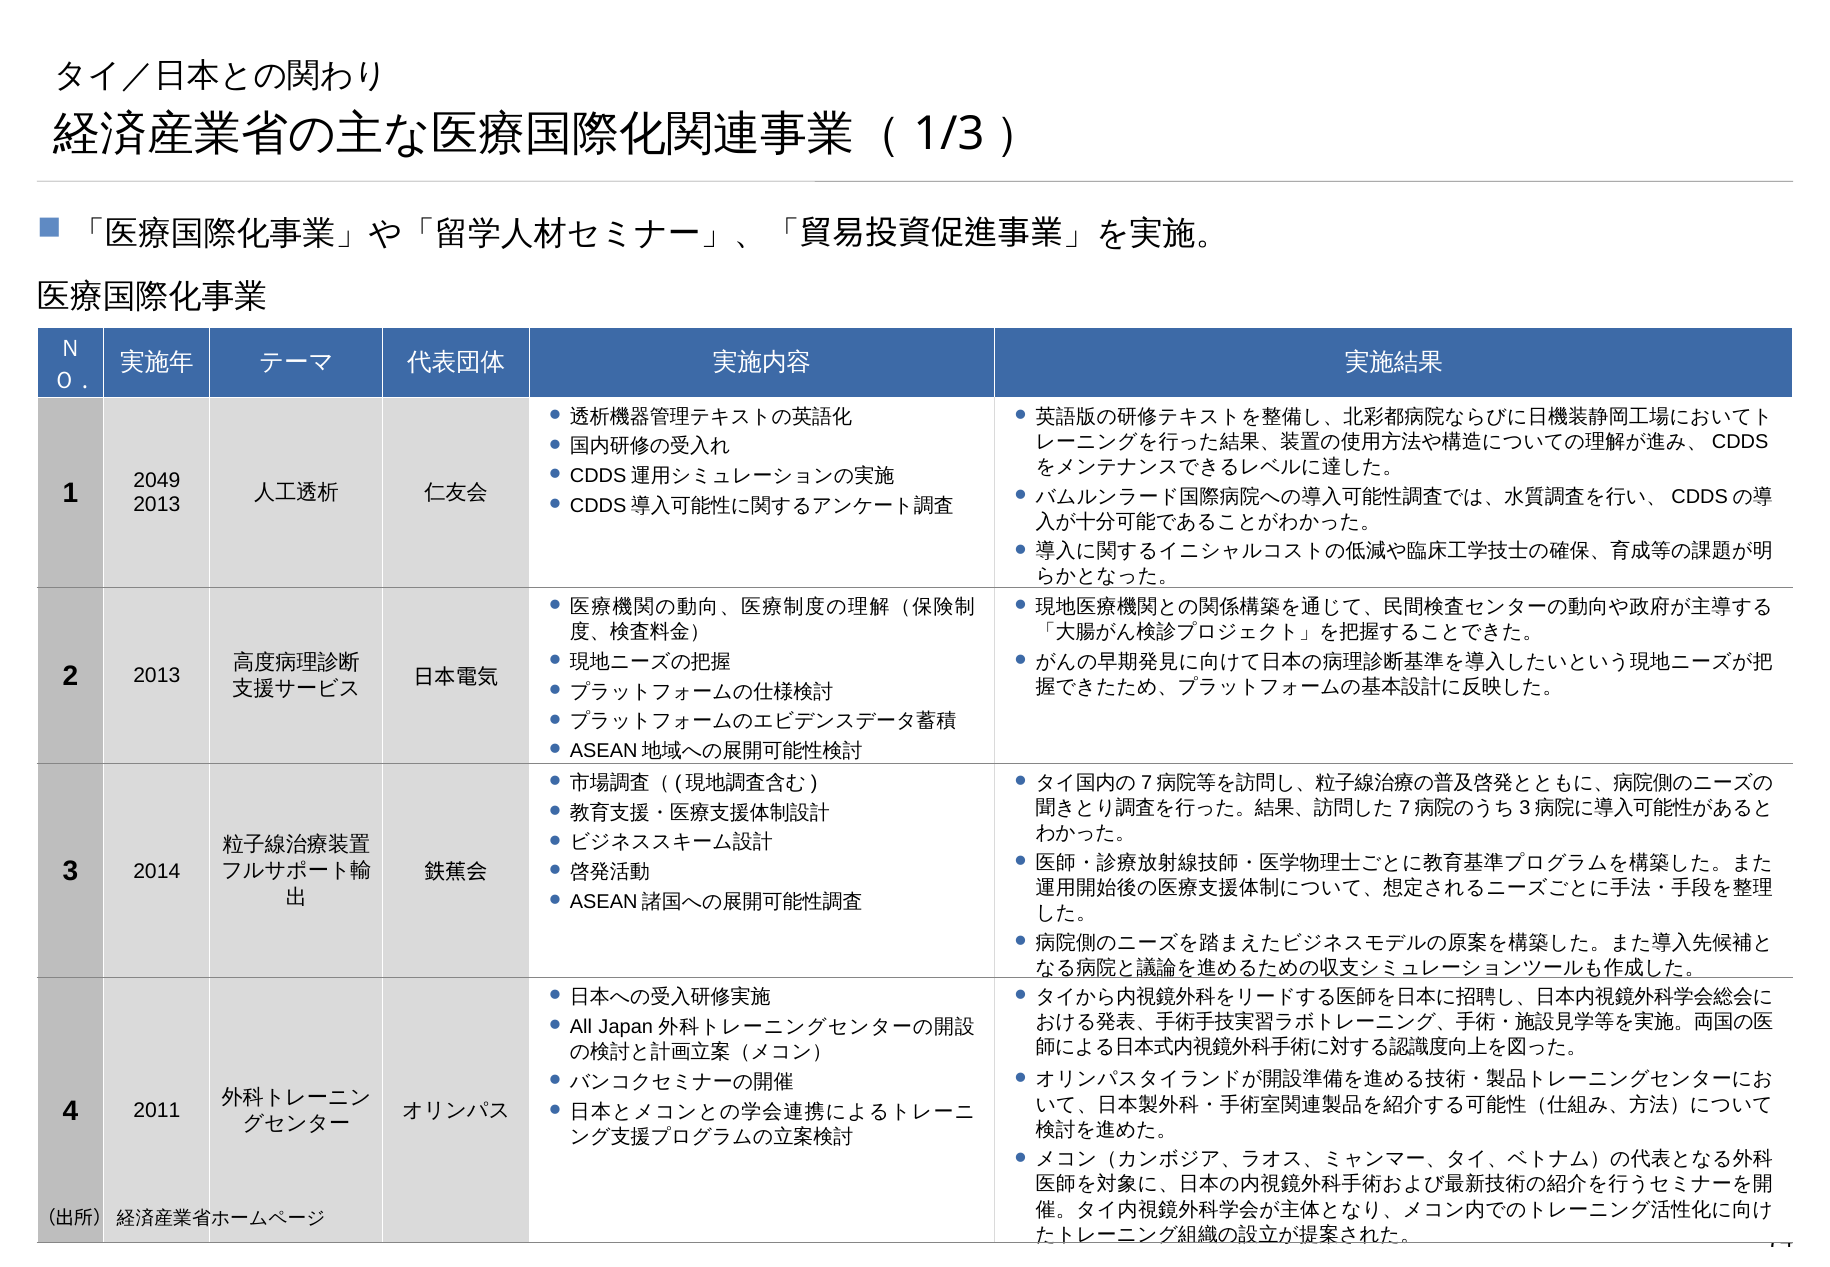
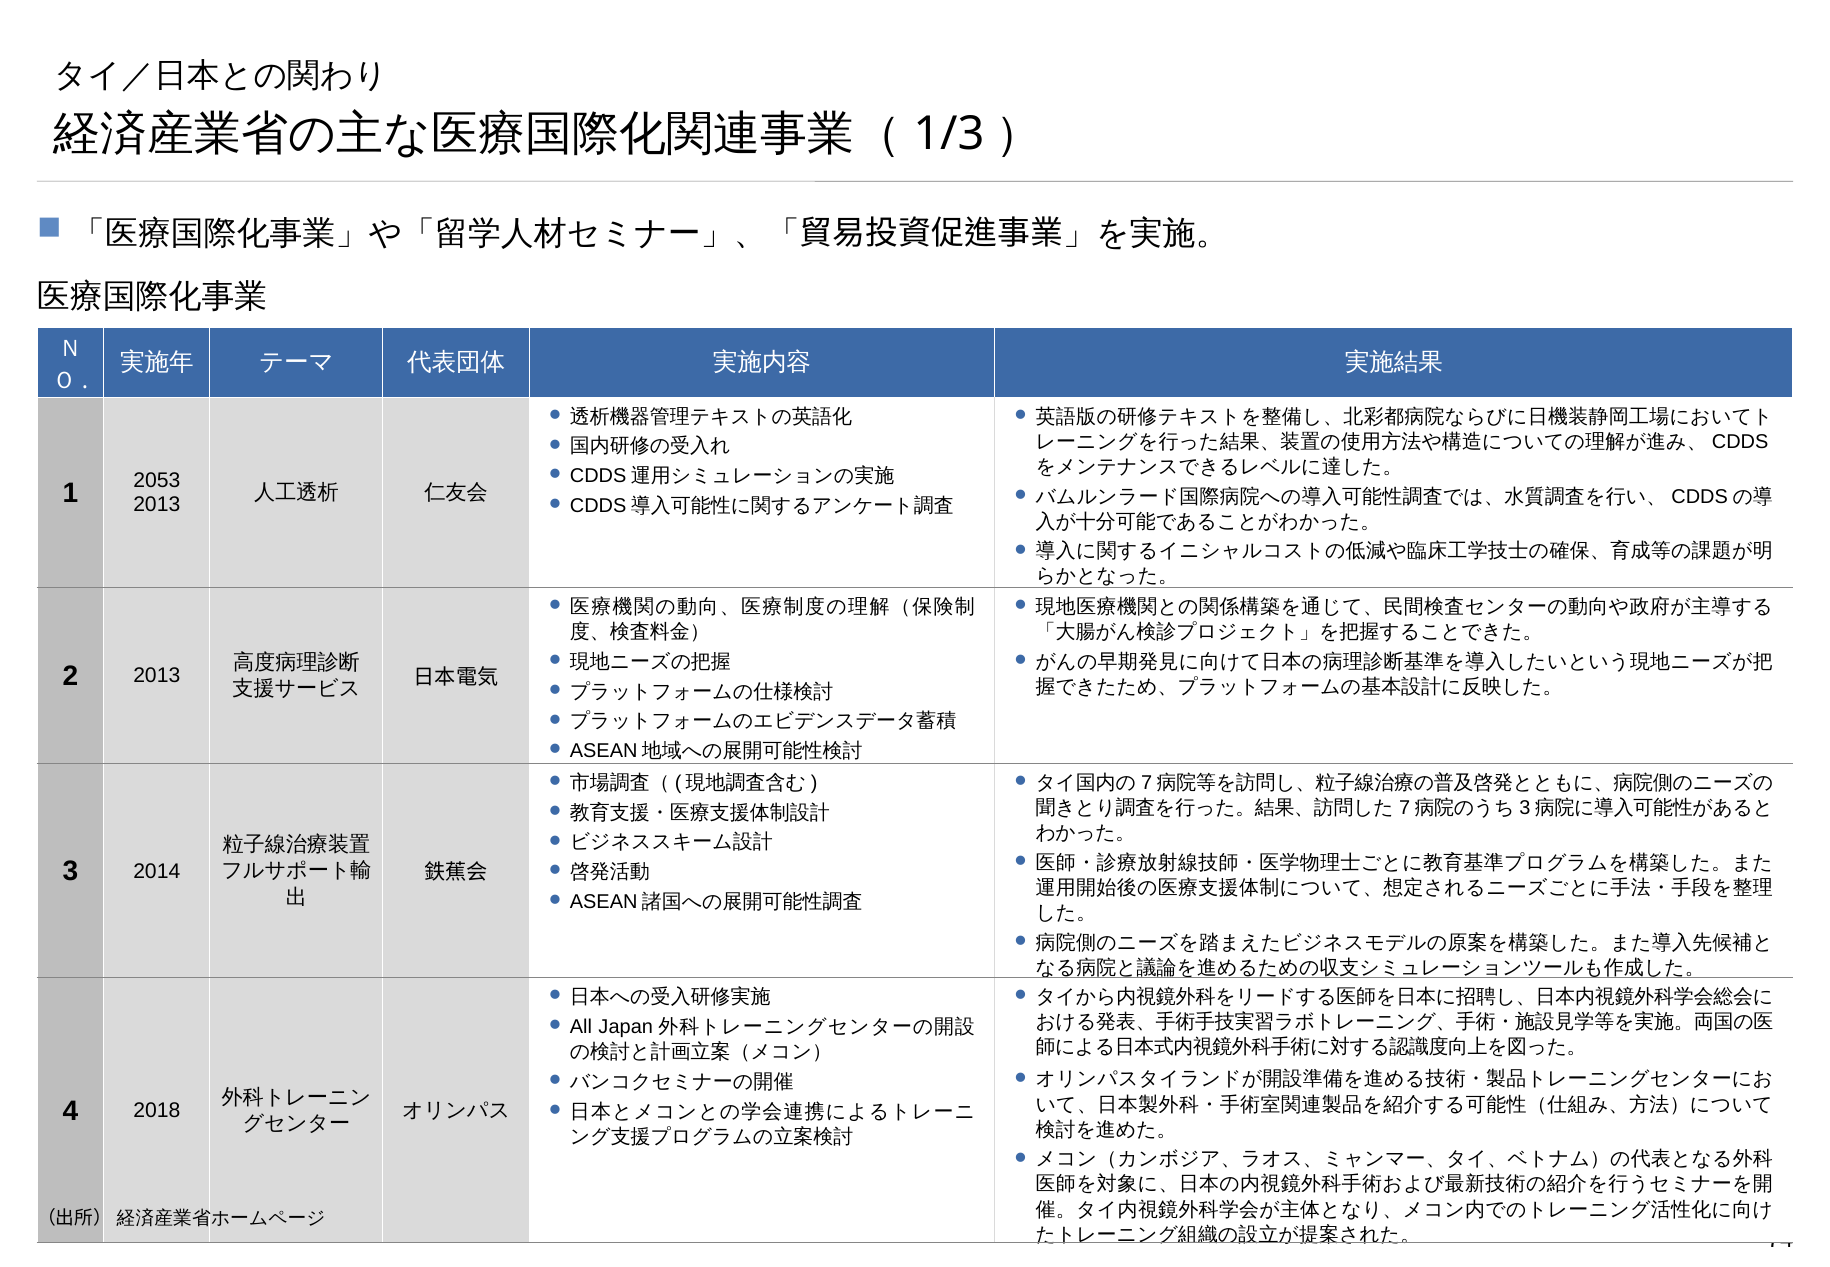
2049: 2049 -> 2053 (157, 481)
2011: 2011 -> 2018 (157, 1110)
